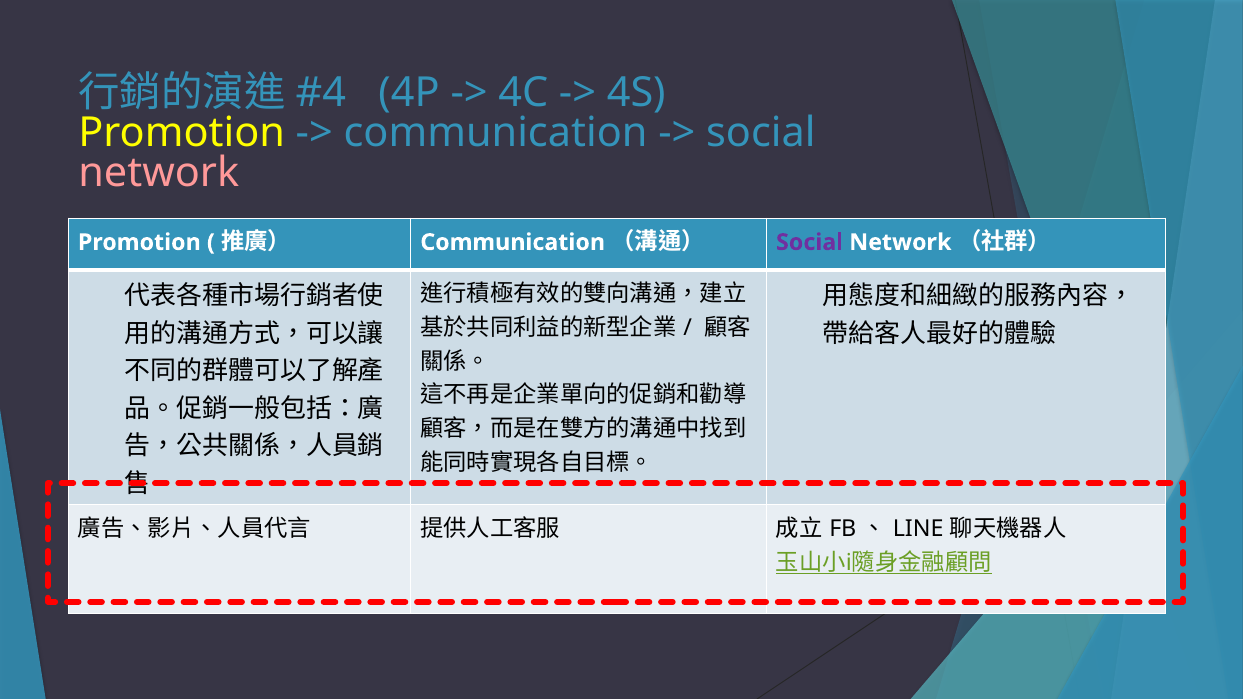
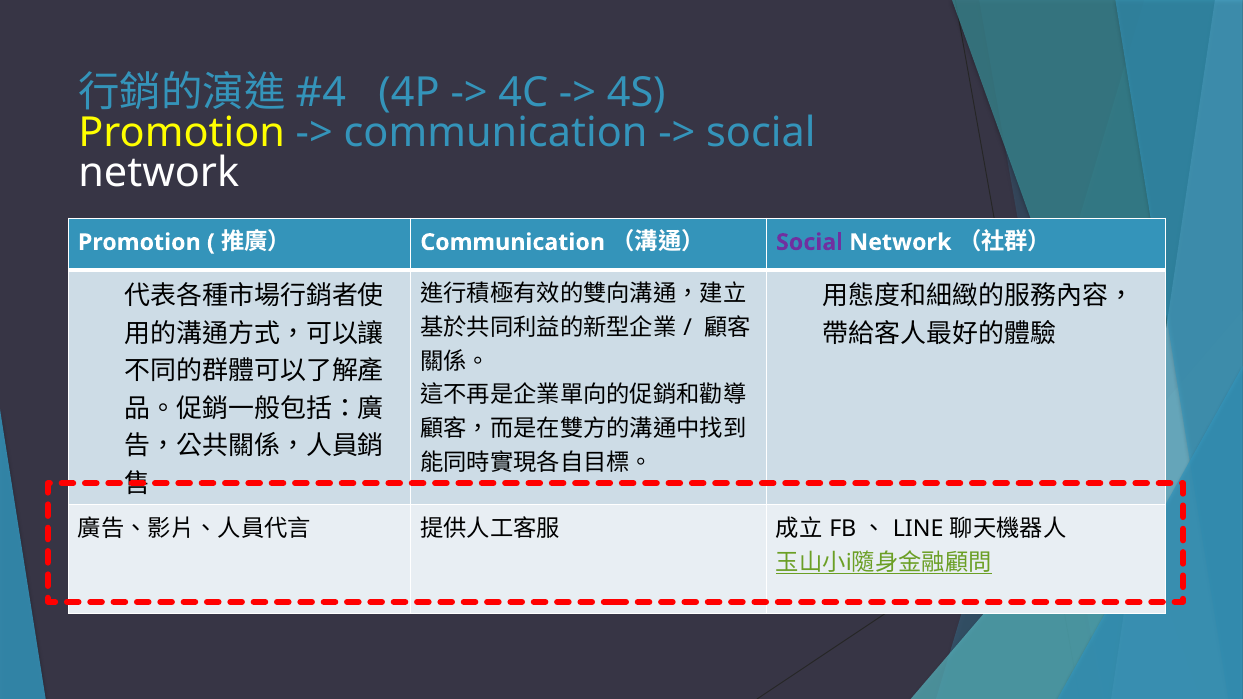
network colour: pink -> white (159, 172)
